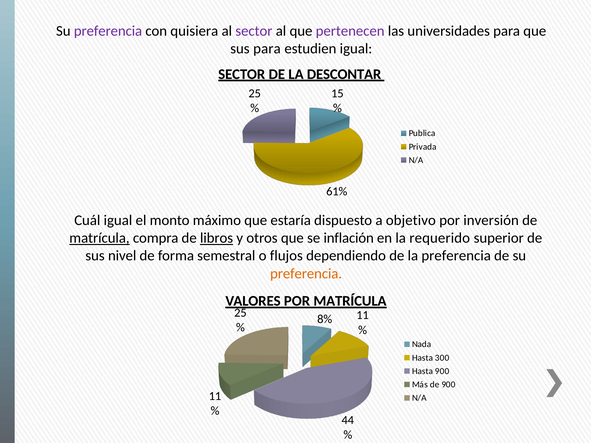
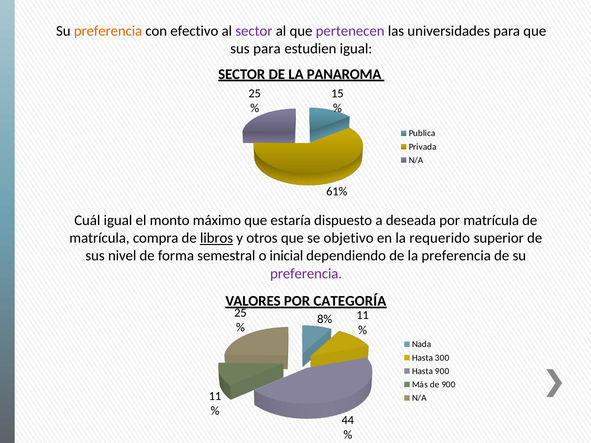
preferencia colour: purple -> orange (108, 31)
quisiera: quisiera -> efectivo (194, 31)
DESCONTAR: DESCONTAR -> PANAROMA (344, 74)
objetivo: objetivo -> deseada (411, 220)
por inversión: inversión -> matrícula (491, 220)
matrícula underline: present -> none (99, 238)
inflación: inflación -> objetivo (349, 238)
flujos: flujos -> inicial (286, 256)
preferencia colour: orange -> purple (306, 274)
POR MATRÍCULA: MATRÍCULA -> CATEGORÍA (350, 301)
